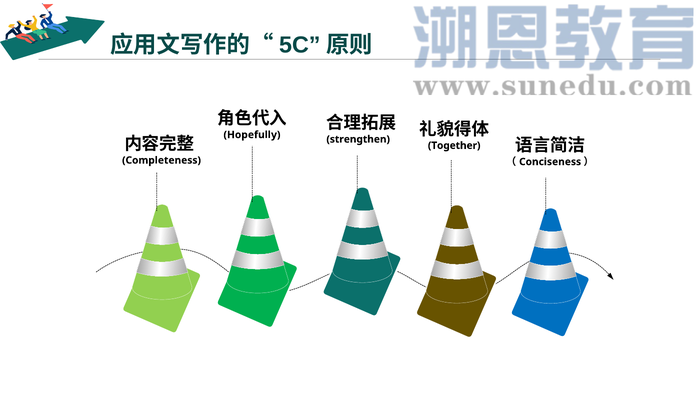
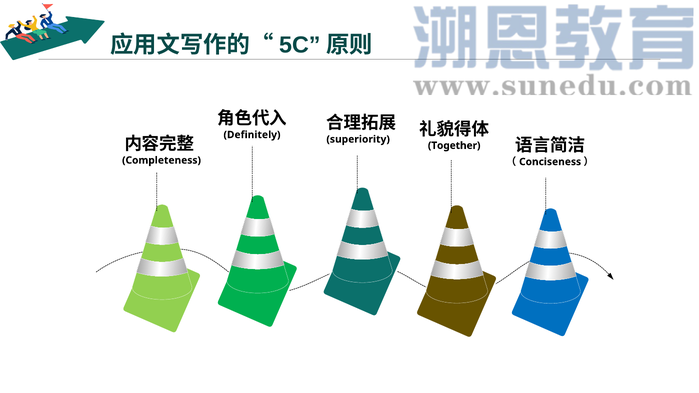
Hopefully: Hopefully -> Definitely (252, 135)
strengthen: strengthen -> superiority (358, 139)
